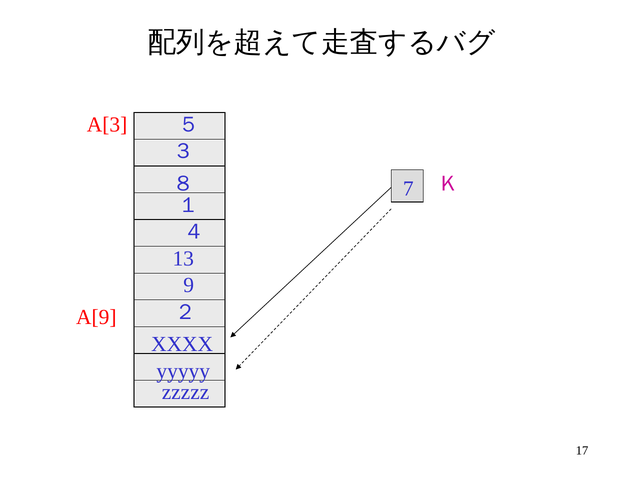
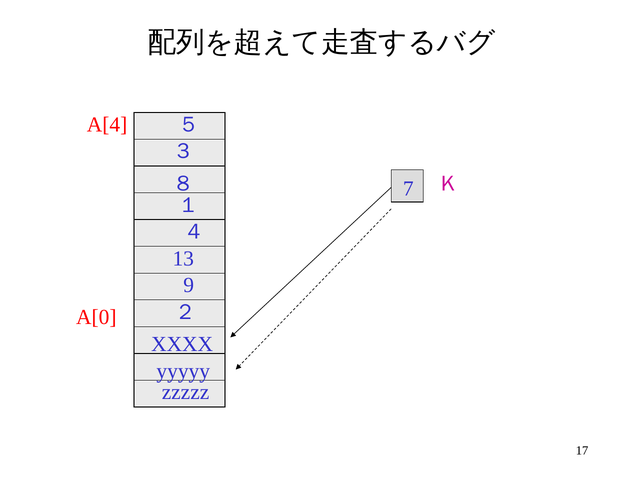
A[3: A[3 -> A[4 (107, 125)
A[9: A[9 -> A[0 (96, 318)
